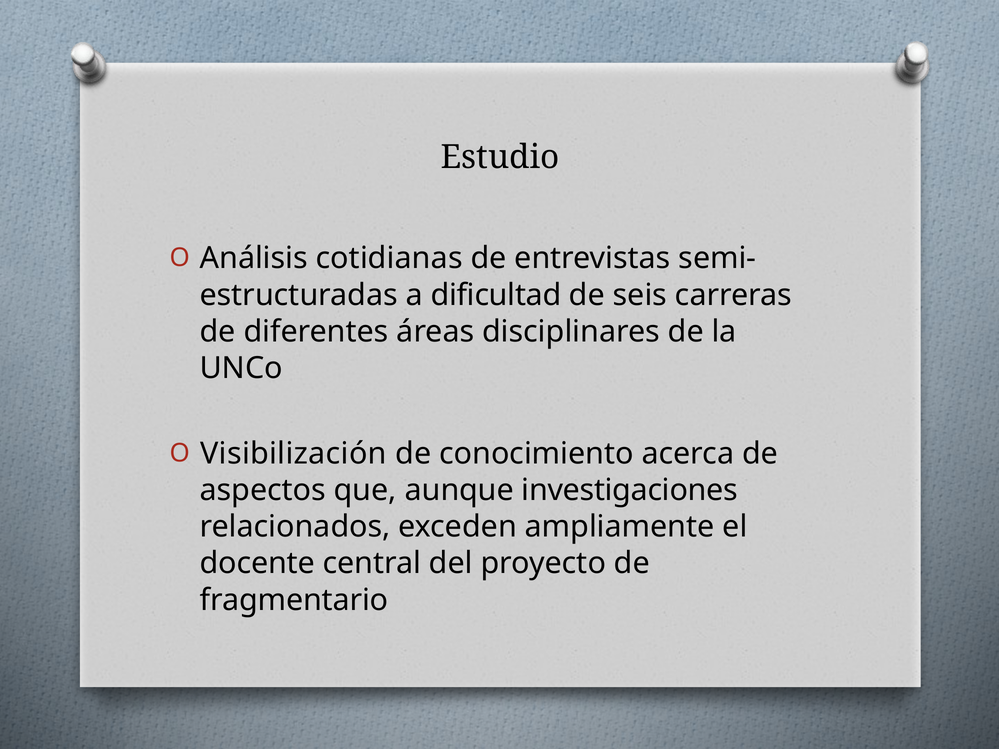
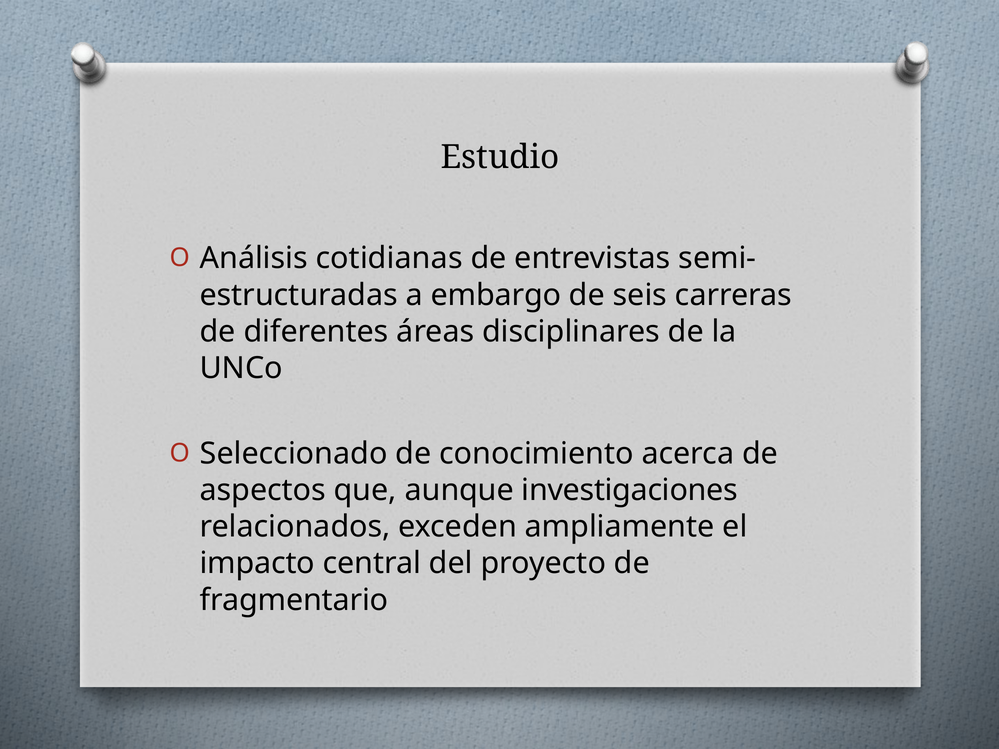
dificultad: dificultad -> embargo (496, 295)
Visibilización: Visibilización -> Seleccionado (294, 454)
docente: docente -> impacto (257, 564)
